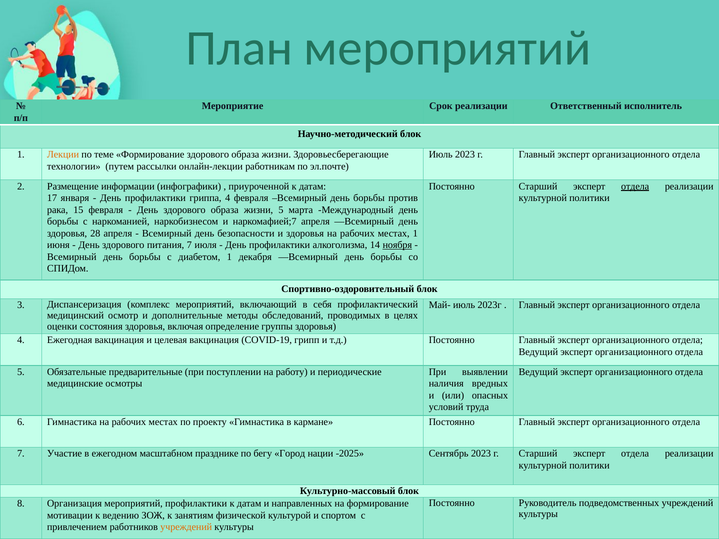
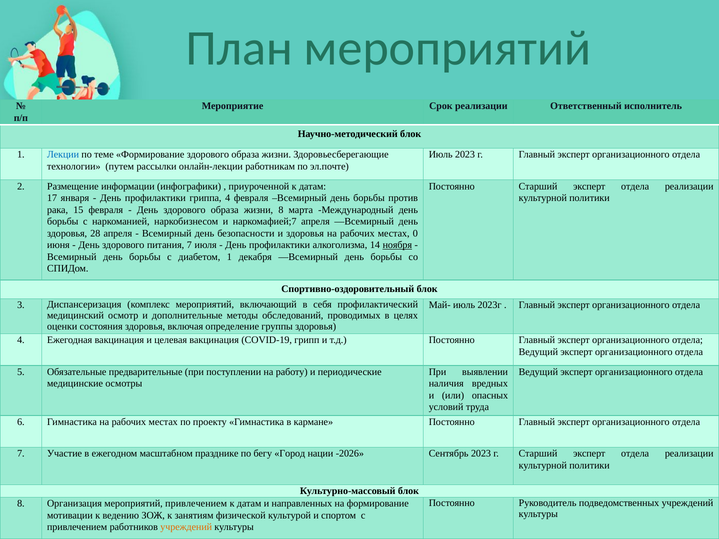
Лекции colour: orange -> blue (63, 155)
отдела underline: present -> none (635, 186)
жизни 5: 5 -> 8 (281, 210)
местах 1: 1 -> 0 (415, 233)
-2025: -2025 -> -2026 (350, 454)
мероприятий профилактики: профилактики -> привлечением (196, 504)
